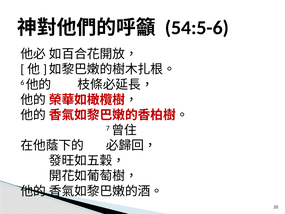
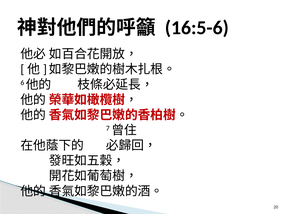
54:5-6: 54:5-6 -> 16:5-6 (197, 28)
